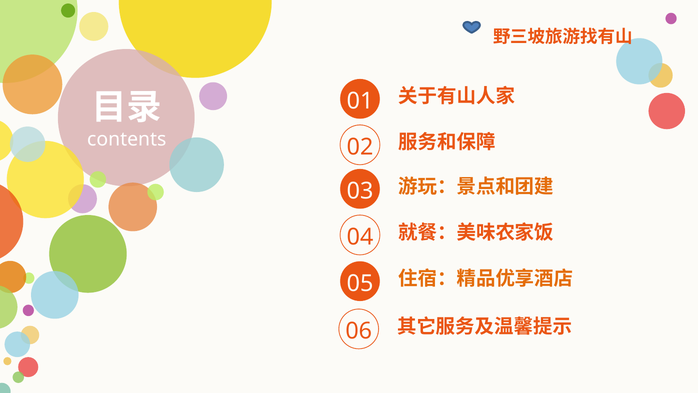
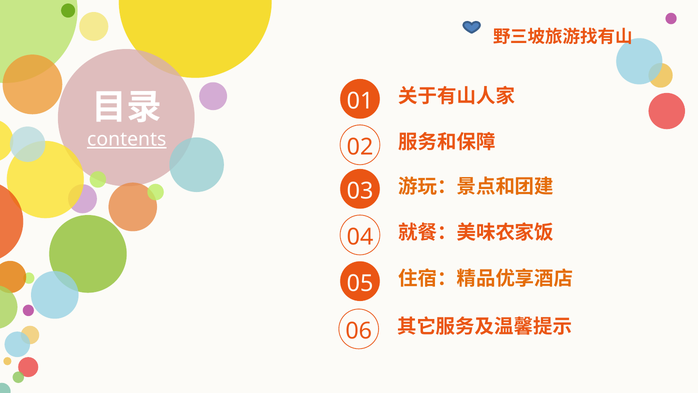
contents underline: none -> present (127, 139)
